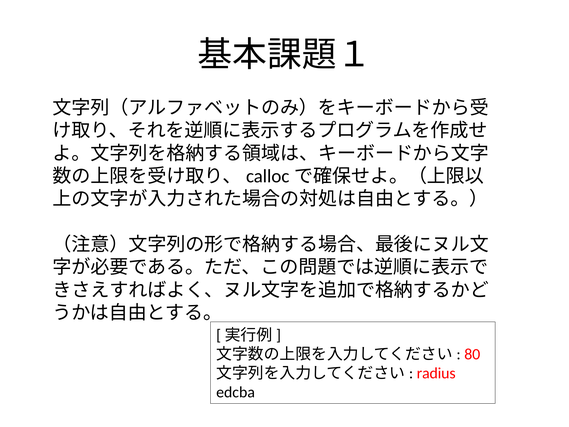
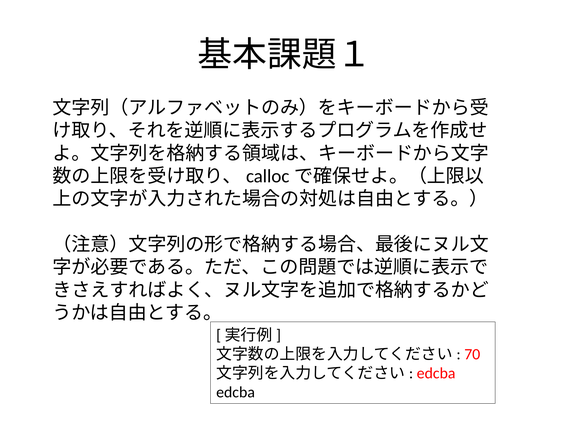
80: 80 -> 70 (472, 354)
radius: radius -> edcba (436, 373)
